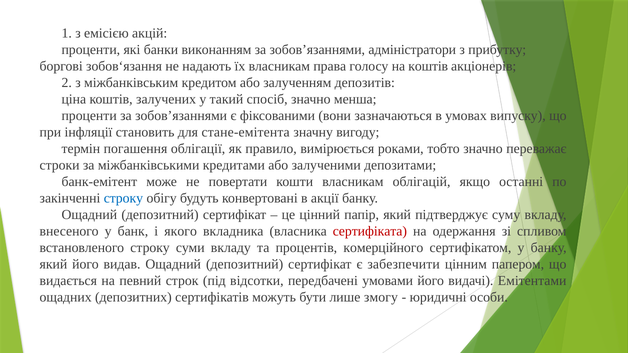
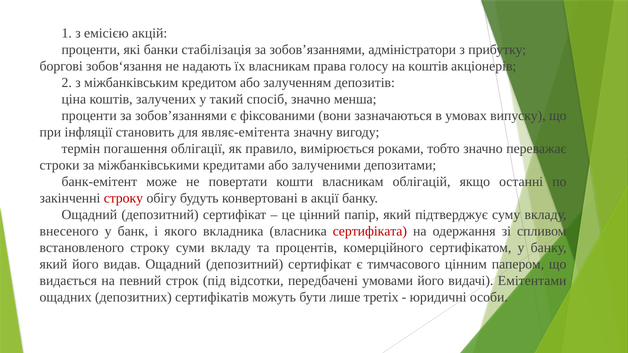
виконанням: виконанням -> стабілізація (216, 50)
стане-емітента: стане-емітента -> являє-емітента (246, 132)
строку colour: blue -> red (123, 198)
забезпечити: забезпечити -> тимчасового (404, 264)
змогу: змогу -> третіх (381, 297)
